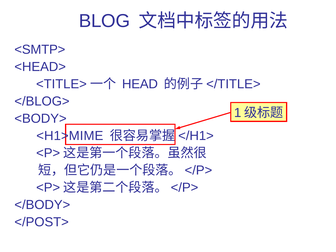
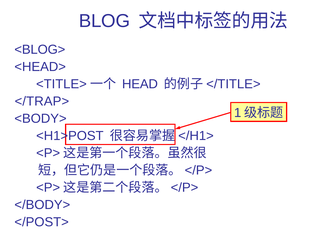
<SMTP>: <SMTP> -> <BLOG> (40, 49)
</BLOG>: </BLOG> -> </TRAP> (42, 101)
<H1>MIME: <H1>MIME -> <H1>POST (70, 136)
